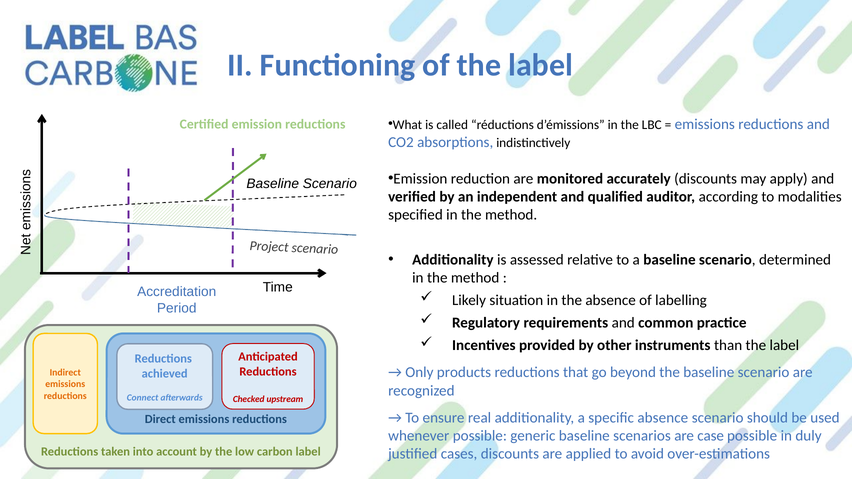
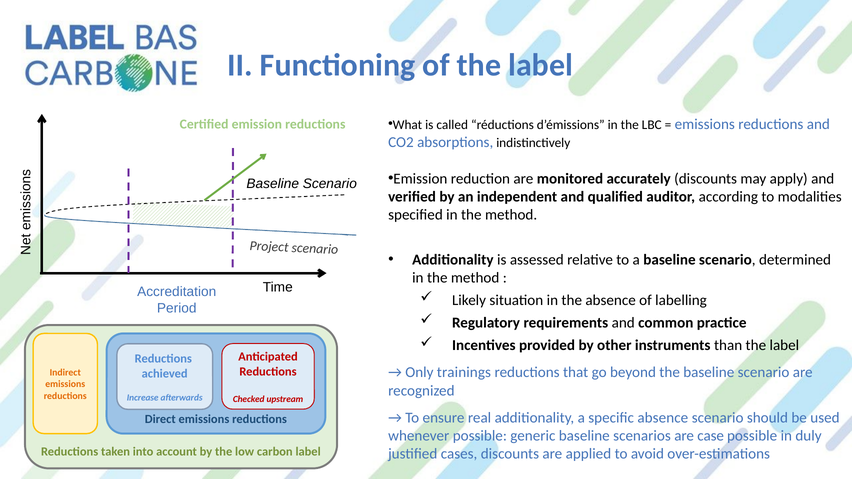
products: products -> trainings (464, 373)
Connect: Connect -> Increase (143, 398)
